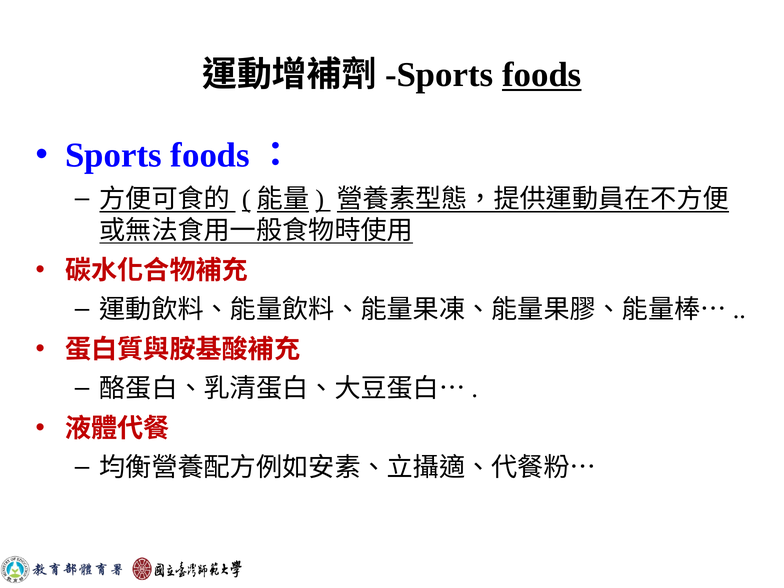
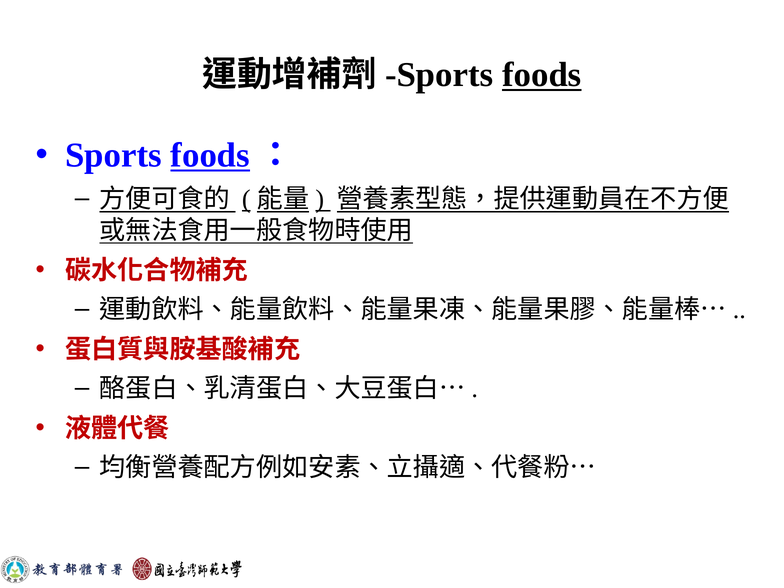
foods underline: none -> present (210, 155)
